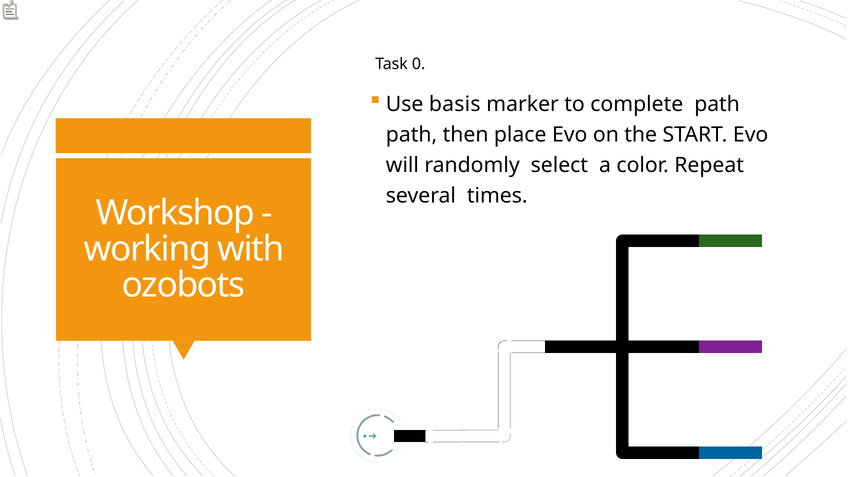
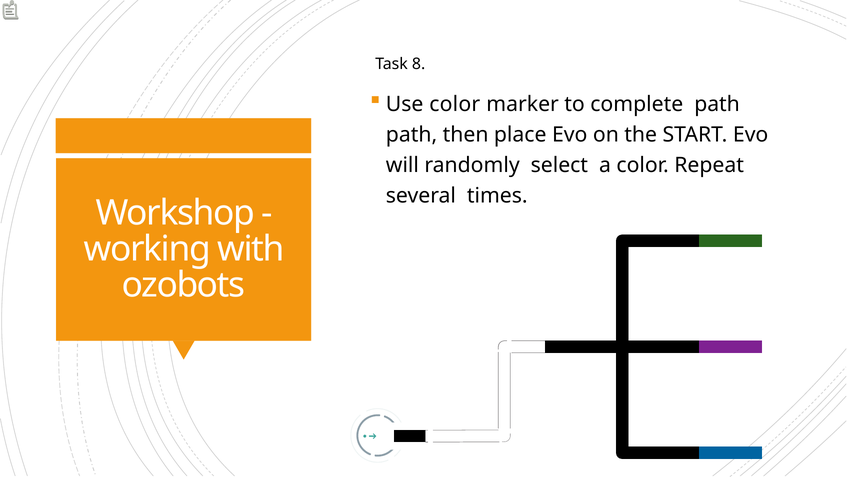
0: 0 -> 8 (419, 64)
Use basis: basis -> color (455, 104)
